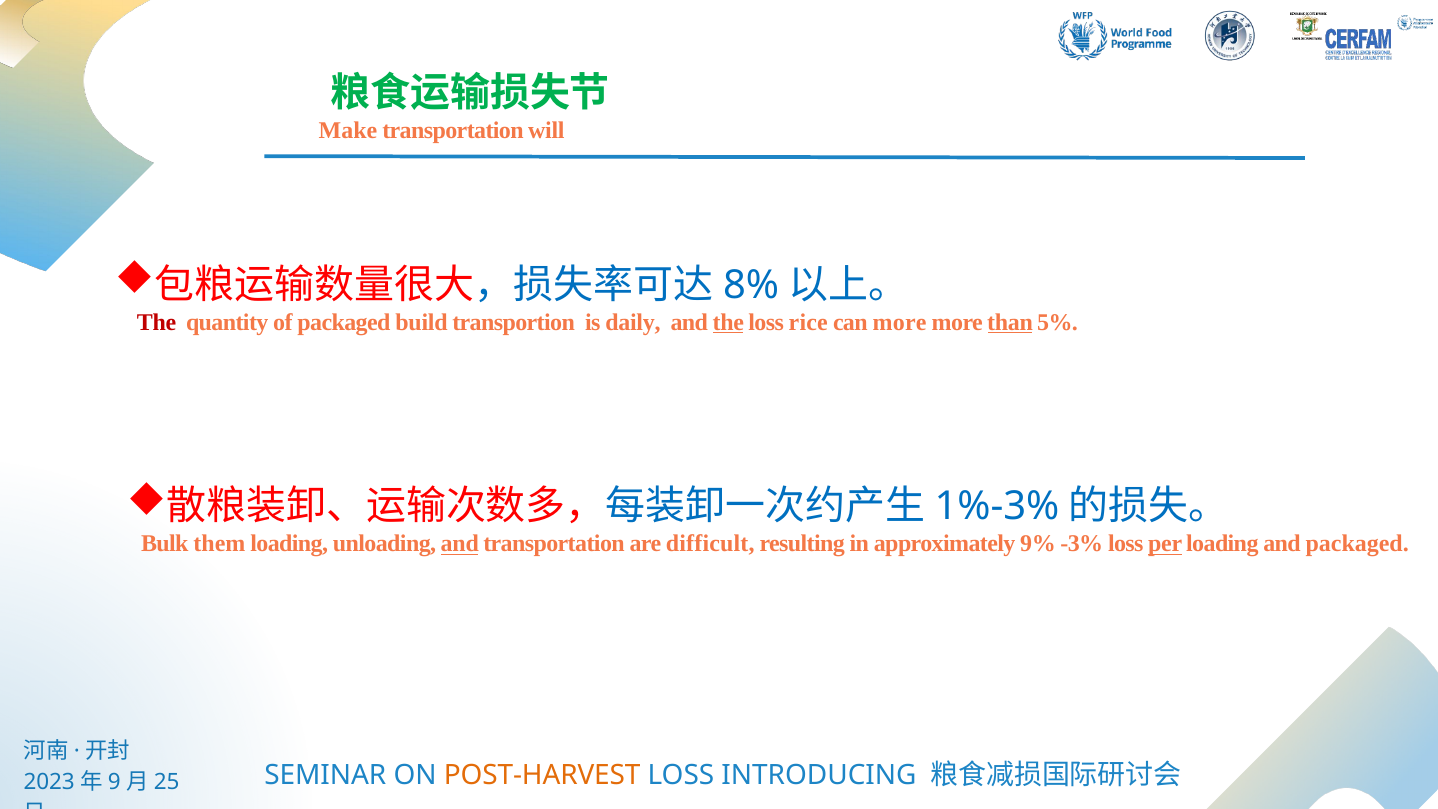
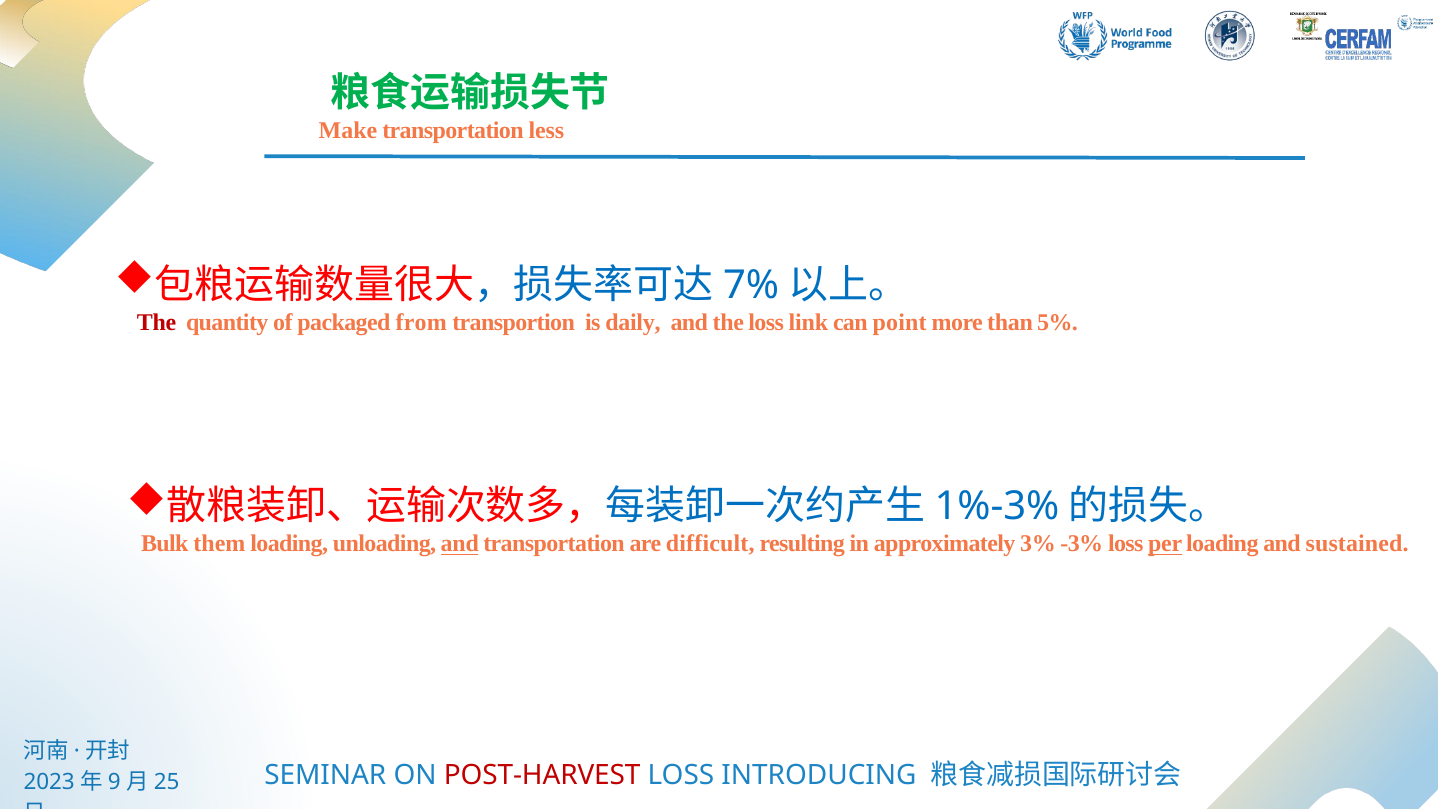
will: will -> less (546, 130)
8%: 8% -> 7% (751, 285)
build: build -> from (421, 322)
the underline: present -> none (728, 322)
rice: rice -> link (808, 322)
can more: more -> point (900, 322)
than underline: present -> none (1010, 322)
9%: 9% -> 3% (1038, 544)
and packaged: packaged -> sustained (1357, 544)
POST-HARVEST colour: orange -> red (542, 775)
